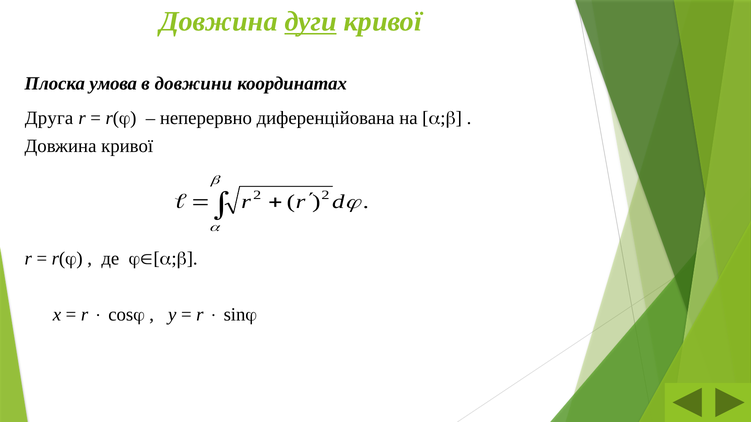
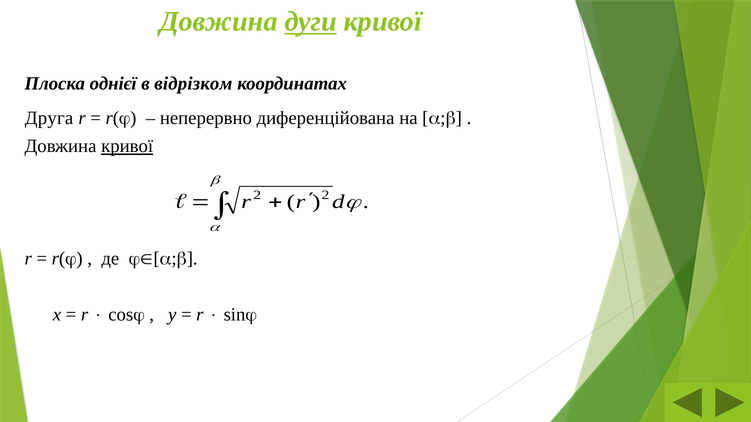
умова: умова -> однієї (113, 84)
довжини: довжини -> відрізком (193, 84)
кривої underline: none -> present (127, 146)
